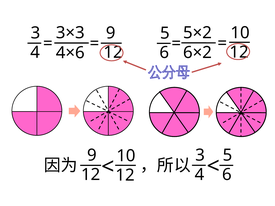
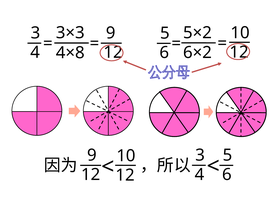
4×6: 4×6 -> 4×8 (70, 53)
